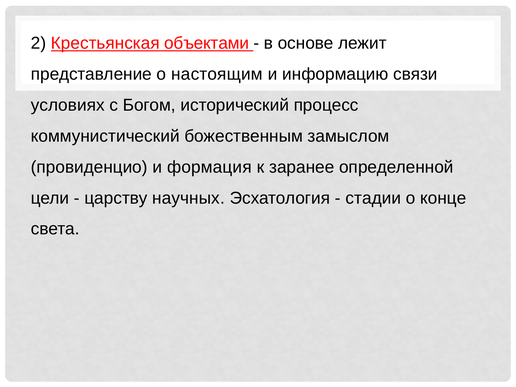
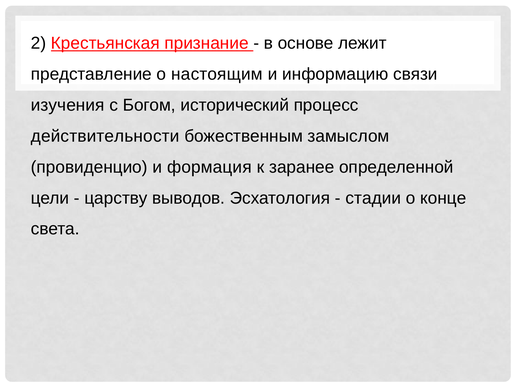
объектами: объектами -> признание (207, 43)
условиях: условиях -> изучения (68, 105)
коммунистический: коммунистический -> действительности (105, 136)
научных: научных -> выводов (189, 198)
